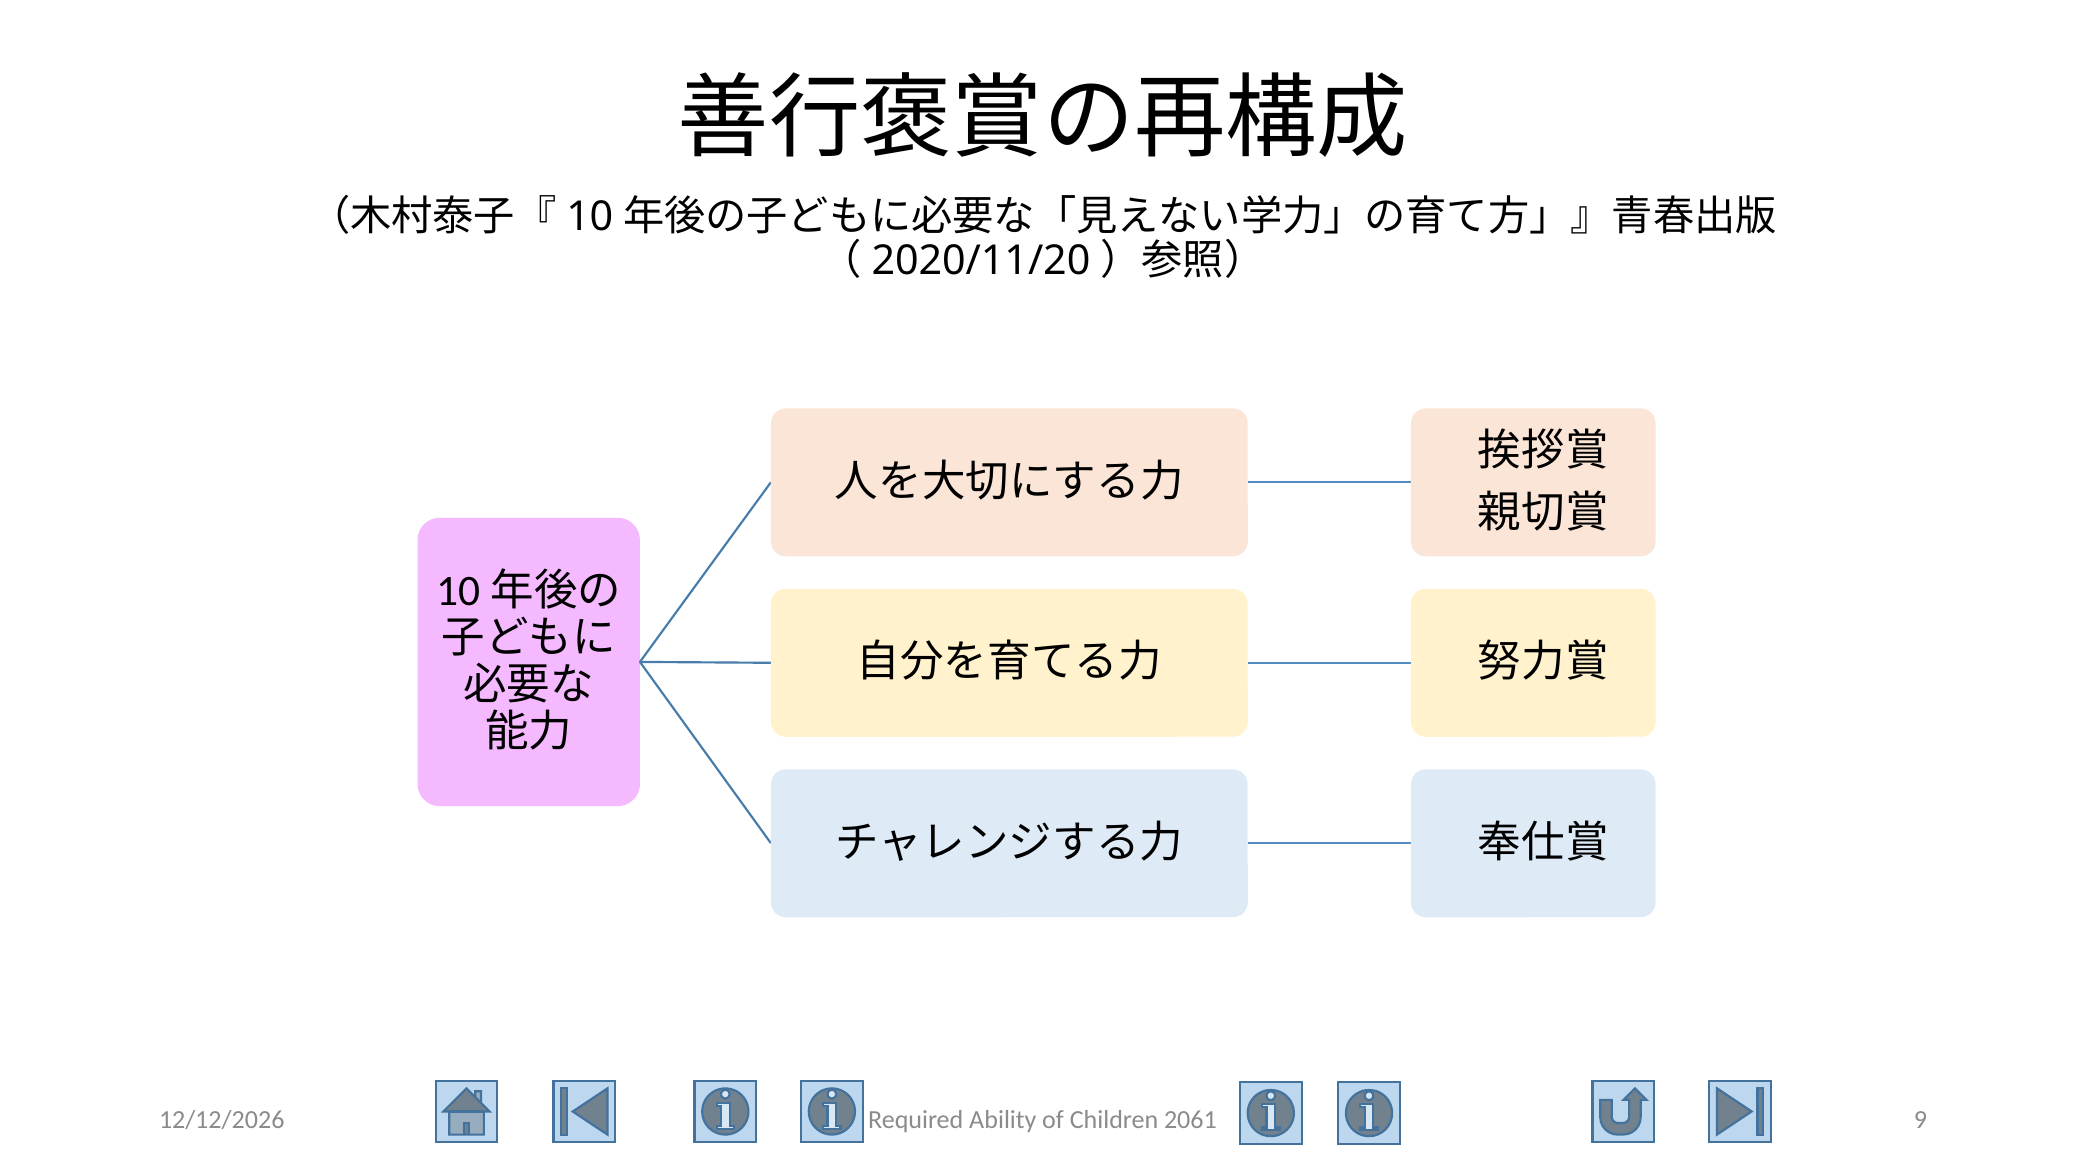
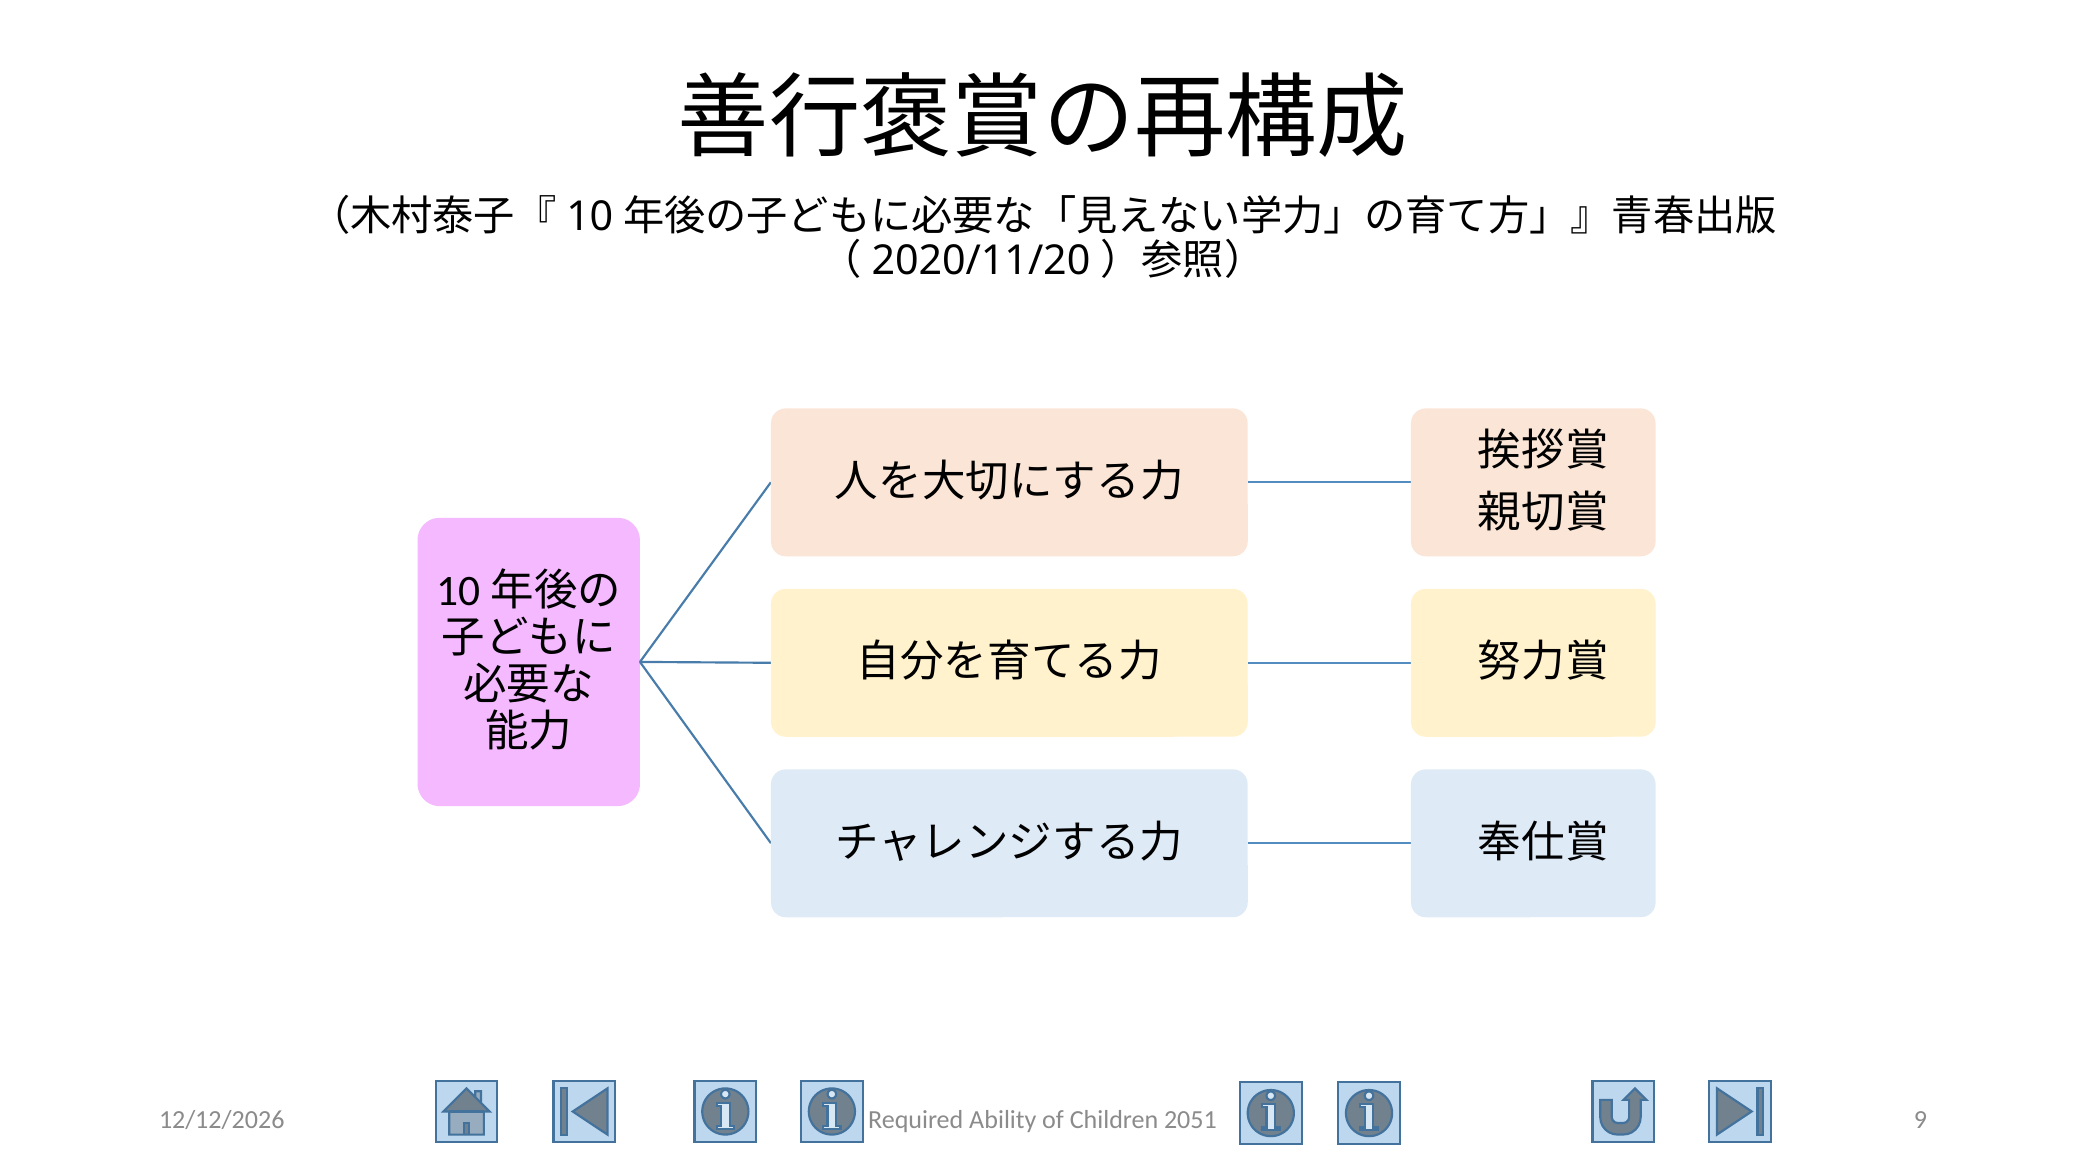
2061: 2061 -> 2051 (1190, 1121)
